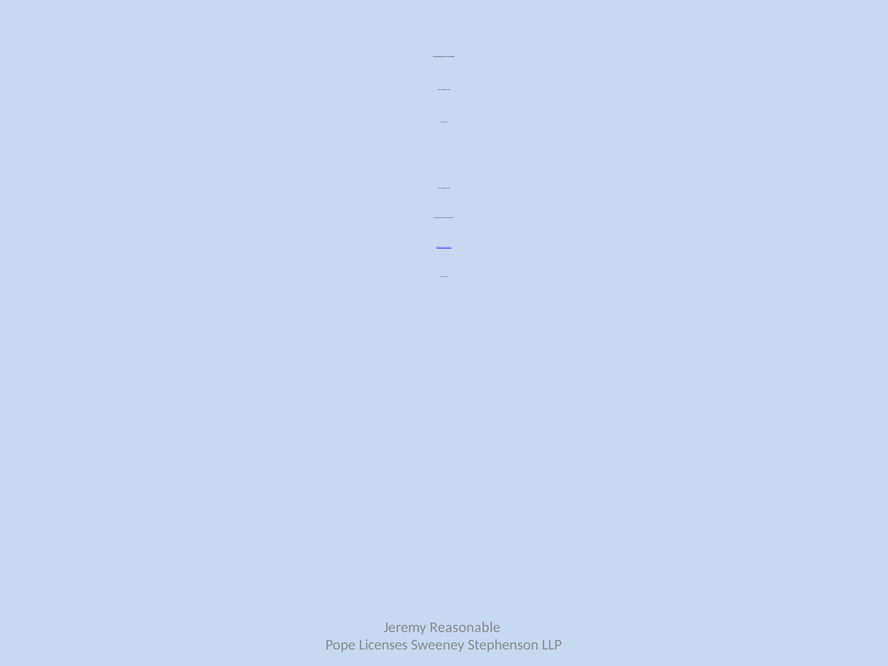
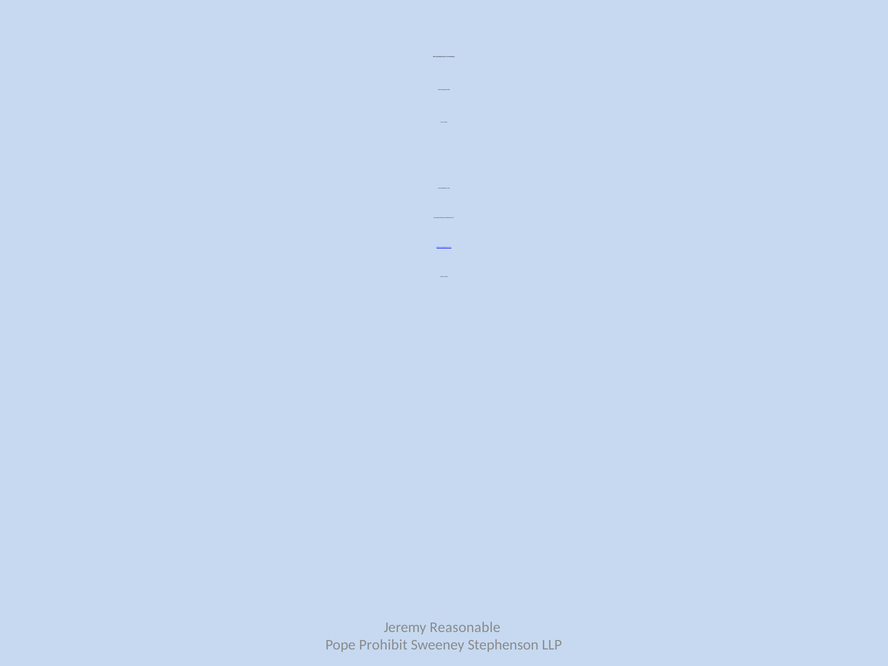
Licenses: Licenses -> Prohibit (383, 645)
